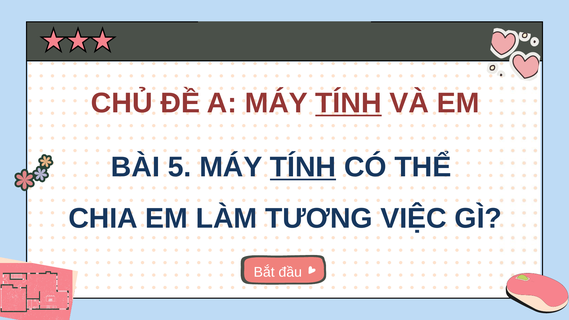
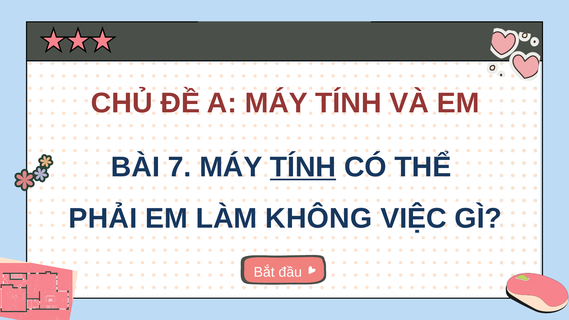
TÍNH underline: present -> none (348, 103)
5: 5 -> 7 (180, 167)
CHIA: CHIA -> PHẢI (103, 218)
TƯƠNG: TƯƠNG -> KHÔNG (319, 218)
